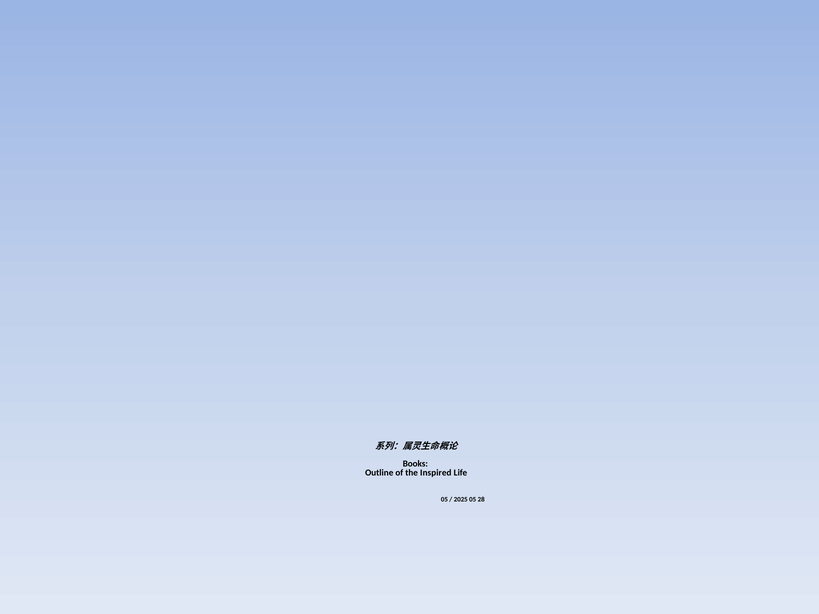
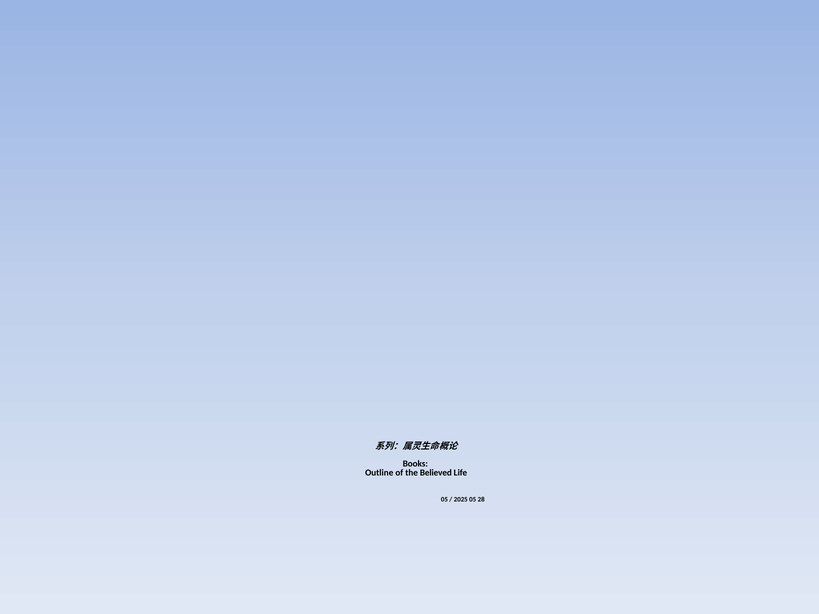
Inspired: Inspired -> Believed (436, 473)
